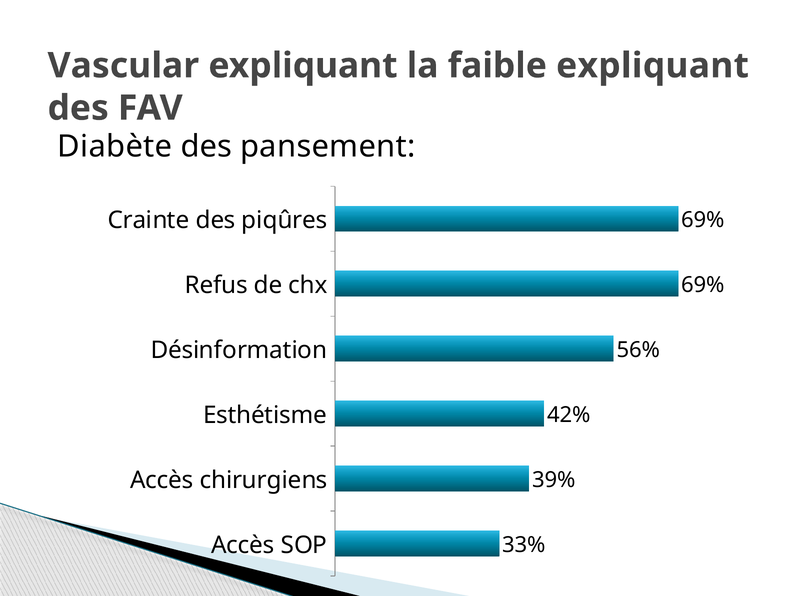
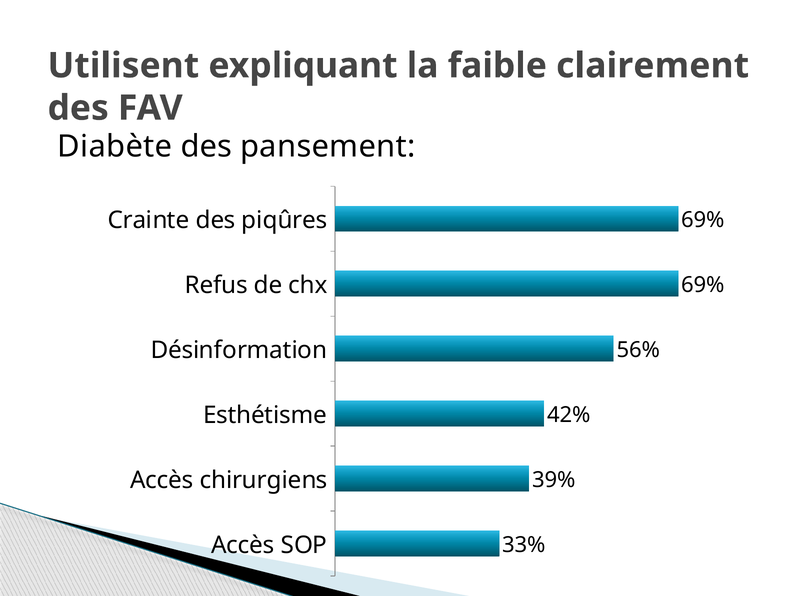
Vascular: Vascular -> Utilisent (123, 66)
faible expliquant: expliquant -> clairement (653, 66)
